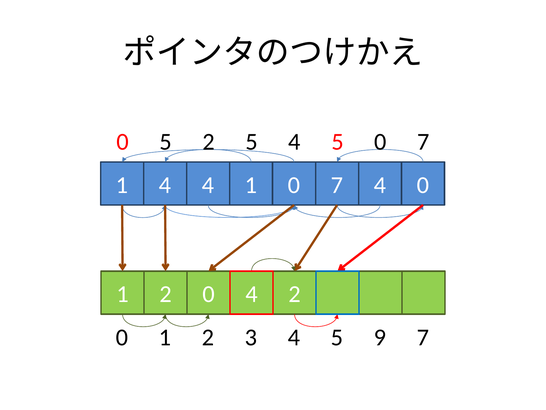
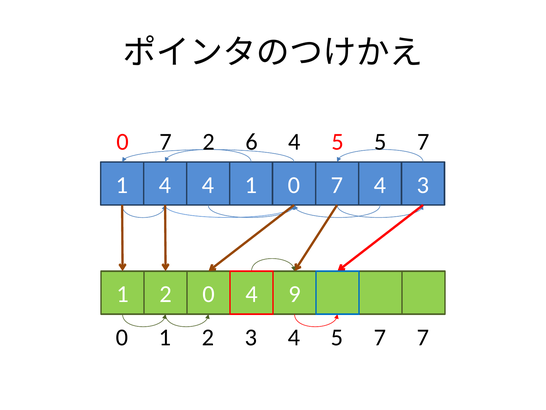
5: 5 -> 7 (165, 142)
2 5: 5 -> 6 (251, 142)
5 0: 0 -> 5 (380, 142)
4 0: 0 -> 3 (423, 185)
0 2: 2 -> 9 (295, 294)
4 5 9: 9 -> 7 (380, 337)
